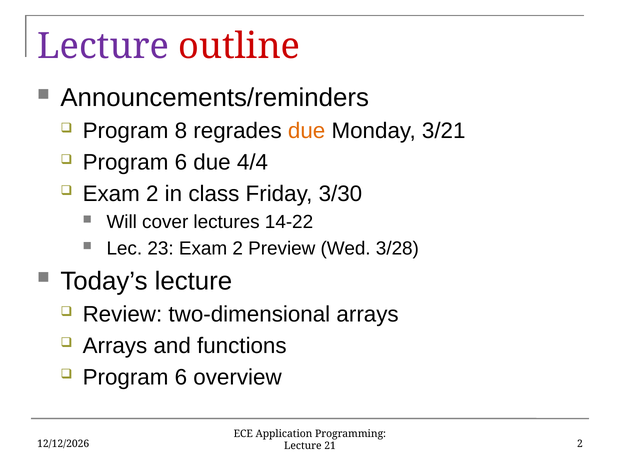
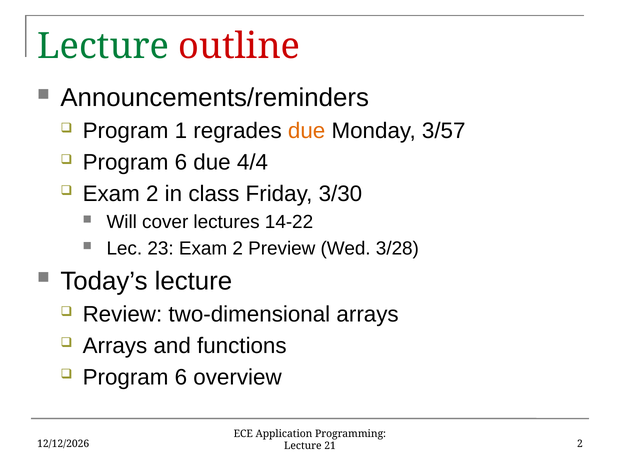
Lecture colour: purple -> green (103, 46)
8: 8 -> 1 (181, 131)
3/21: 3/21 -> 3/57 (444, 131)
